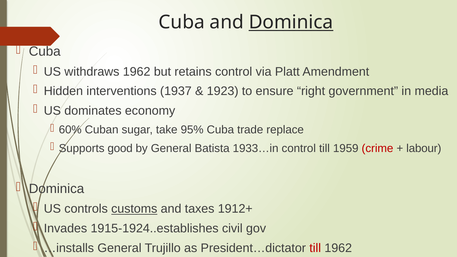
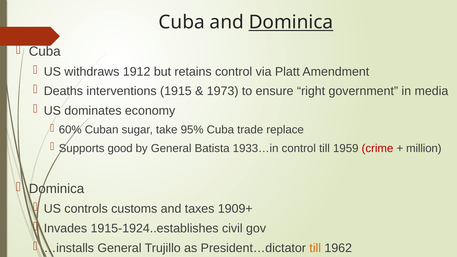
withdraws 1962: 1962 -> 1912 (137, 72)
Hidden: Hidden -> Deaths (63, 91)
1937: 1937 -> 1915 (176, 91)
1923: 1923 -> 1973 (223, 91)
labour: labour -> million (424, 148)
customs underline: present -> none (134, 209)
1912+: 1912+ -> 1909+ (235, 209)
till colour: red -> orange (315, 248)
